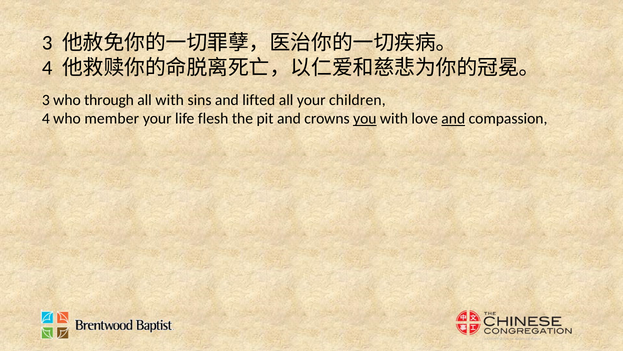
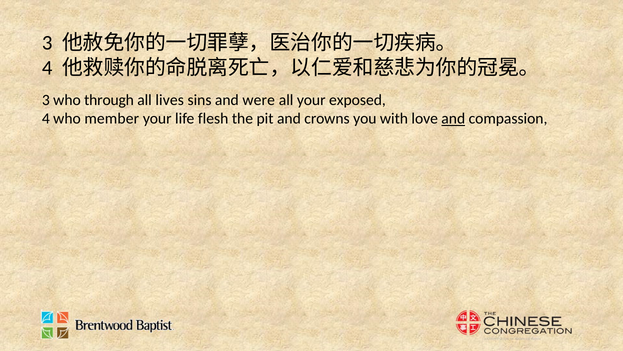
all with: with -> lives (170, 100)
lifted: lifted -> were (259, 100)
children: children -> exposed (357, 100)
you underline: present -> none (365, 118)
